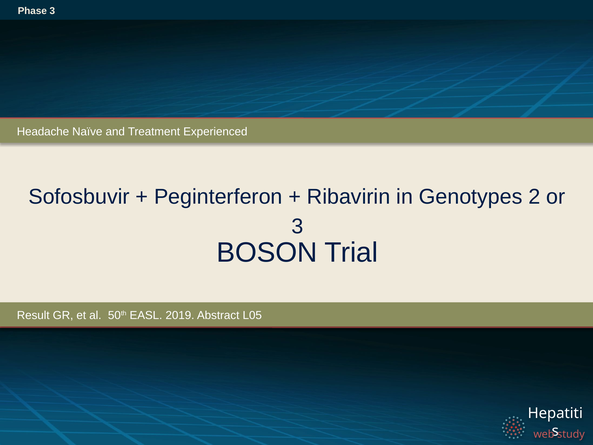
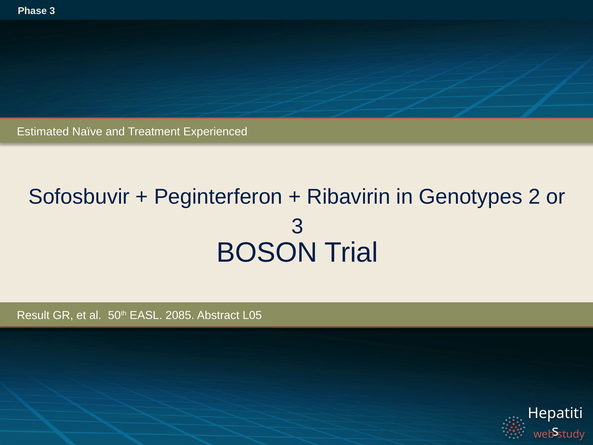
Headache: Headache -> Estimated (43, 131)
2019: 2019 -> 2085 (180, 315)
